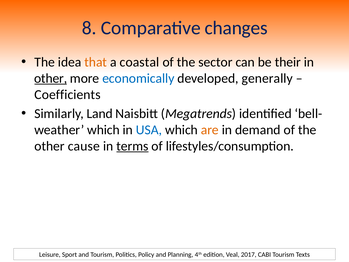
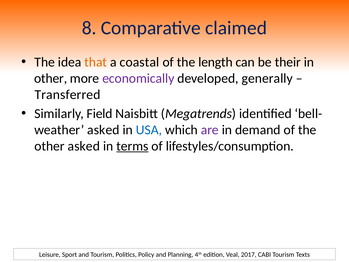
changes: changes -> claimed (236, 28)
sector: sector -> length (216, 62)
other underline: present -> none (51, 78)
economically colour: blue -> purple (138, 78)
Coefficients: Coefficients -> Transferred (67, 94)
Land: Land -> Field (100, 113)
which: which -> asked (103, 130)
are colour: orange -> purple (210, 130)
other cause: cause -> asked (84, 146)
